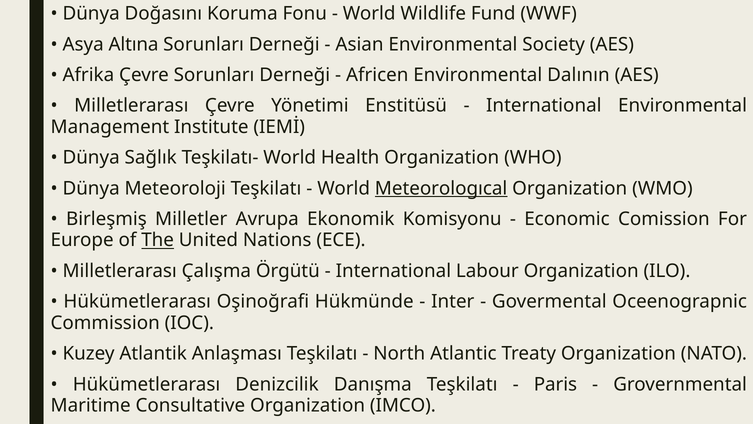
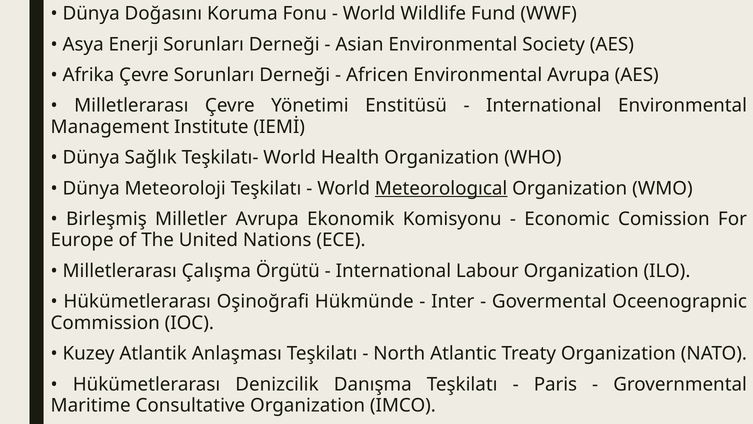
Altına: Altına -> Enerji (133, 44)
Environmental Dalının: Dalının -> Avrupa (579, 75)
The underline: present -> none (158, 240)
